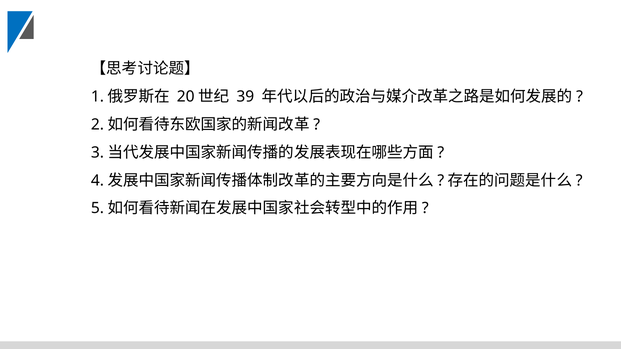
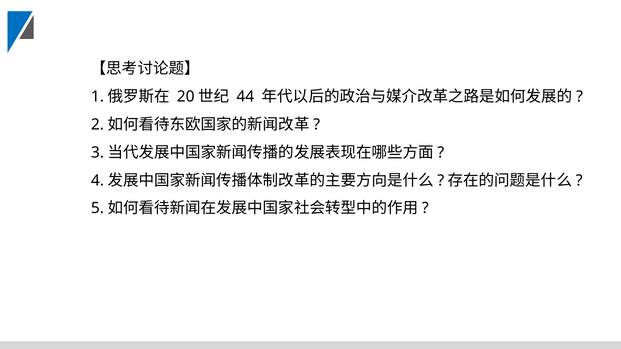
39: 39 -> 44 (245, 97)
